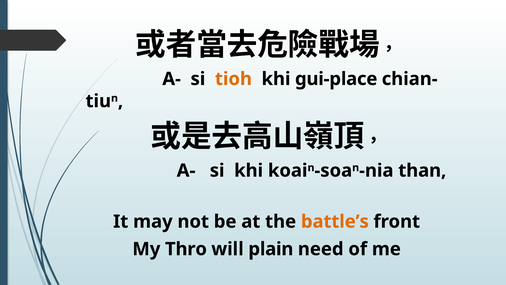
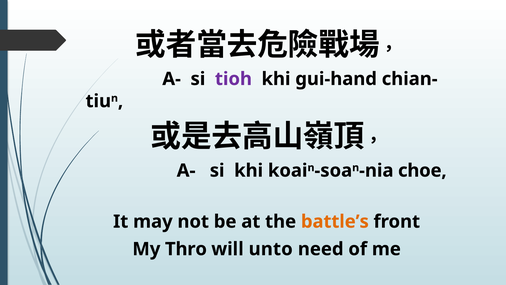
tioh colour: orange -> purple (233, 79)
gui-place: gui-place -> gui-hand (336, 79)
than: than -> choe (422, 170)
plain: plain -> unto (271, 249)
